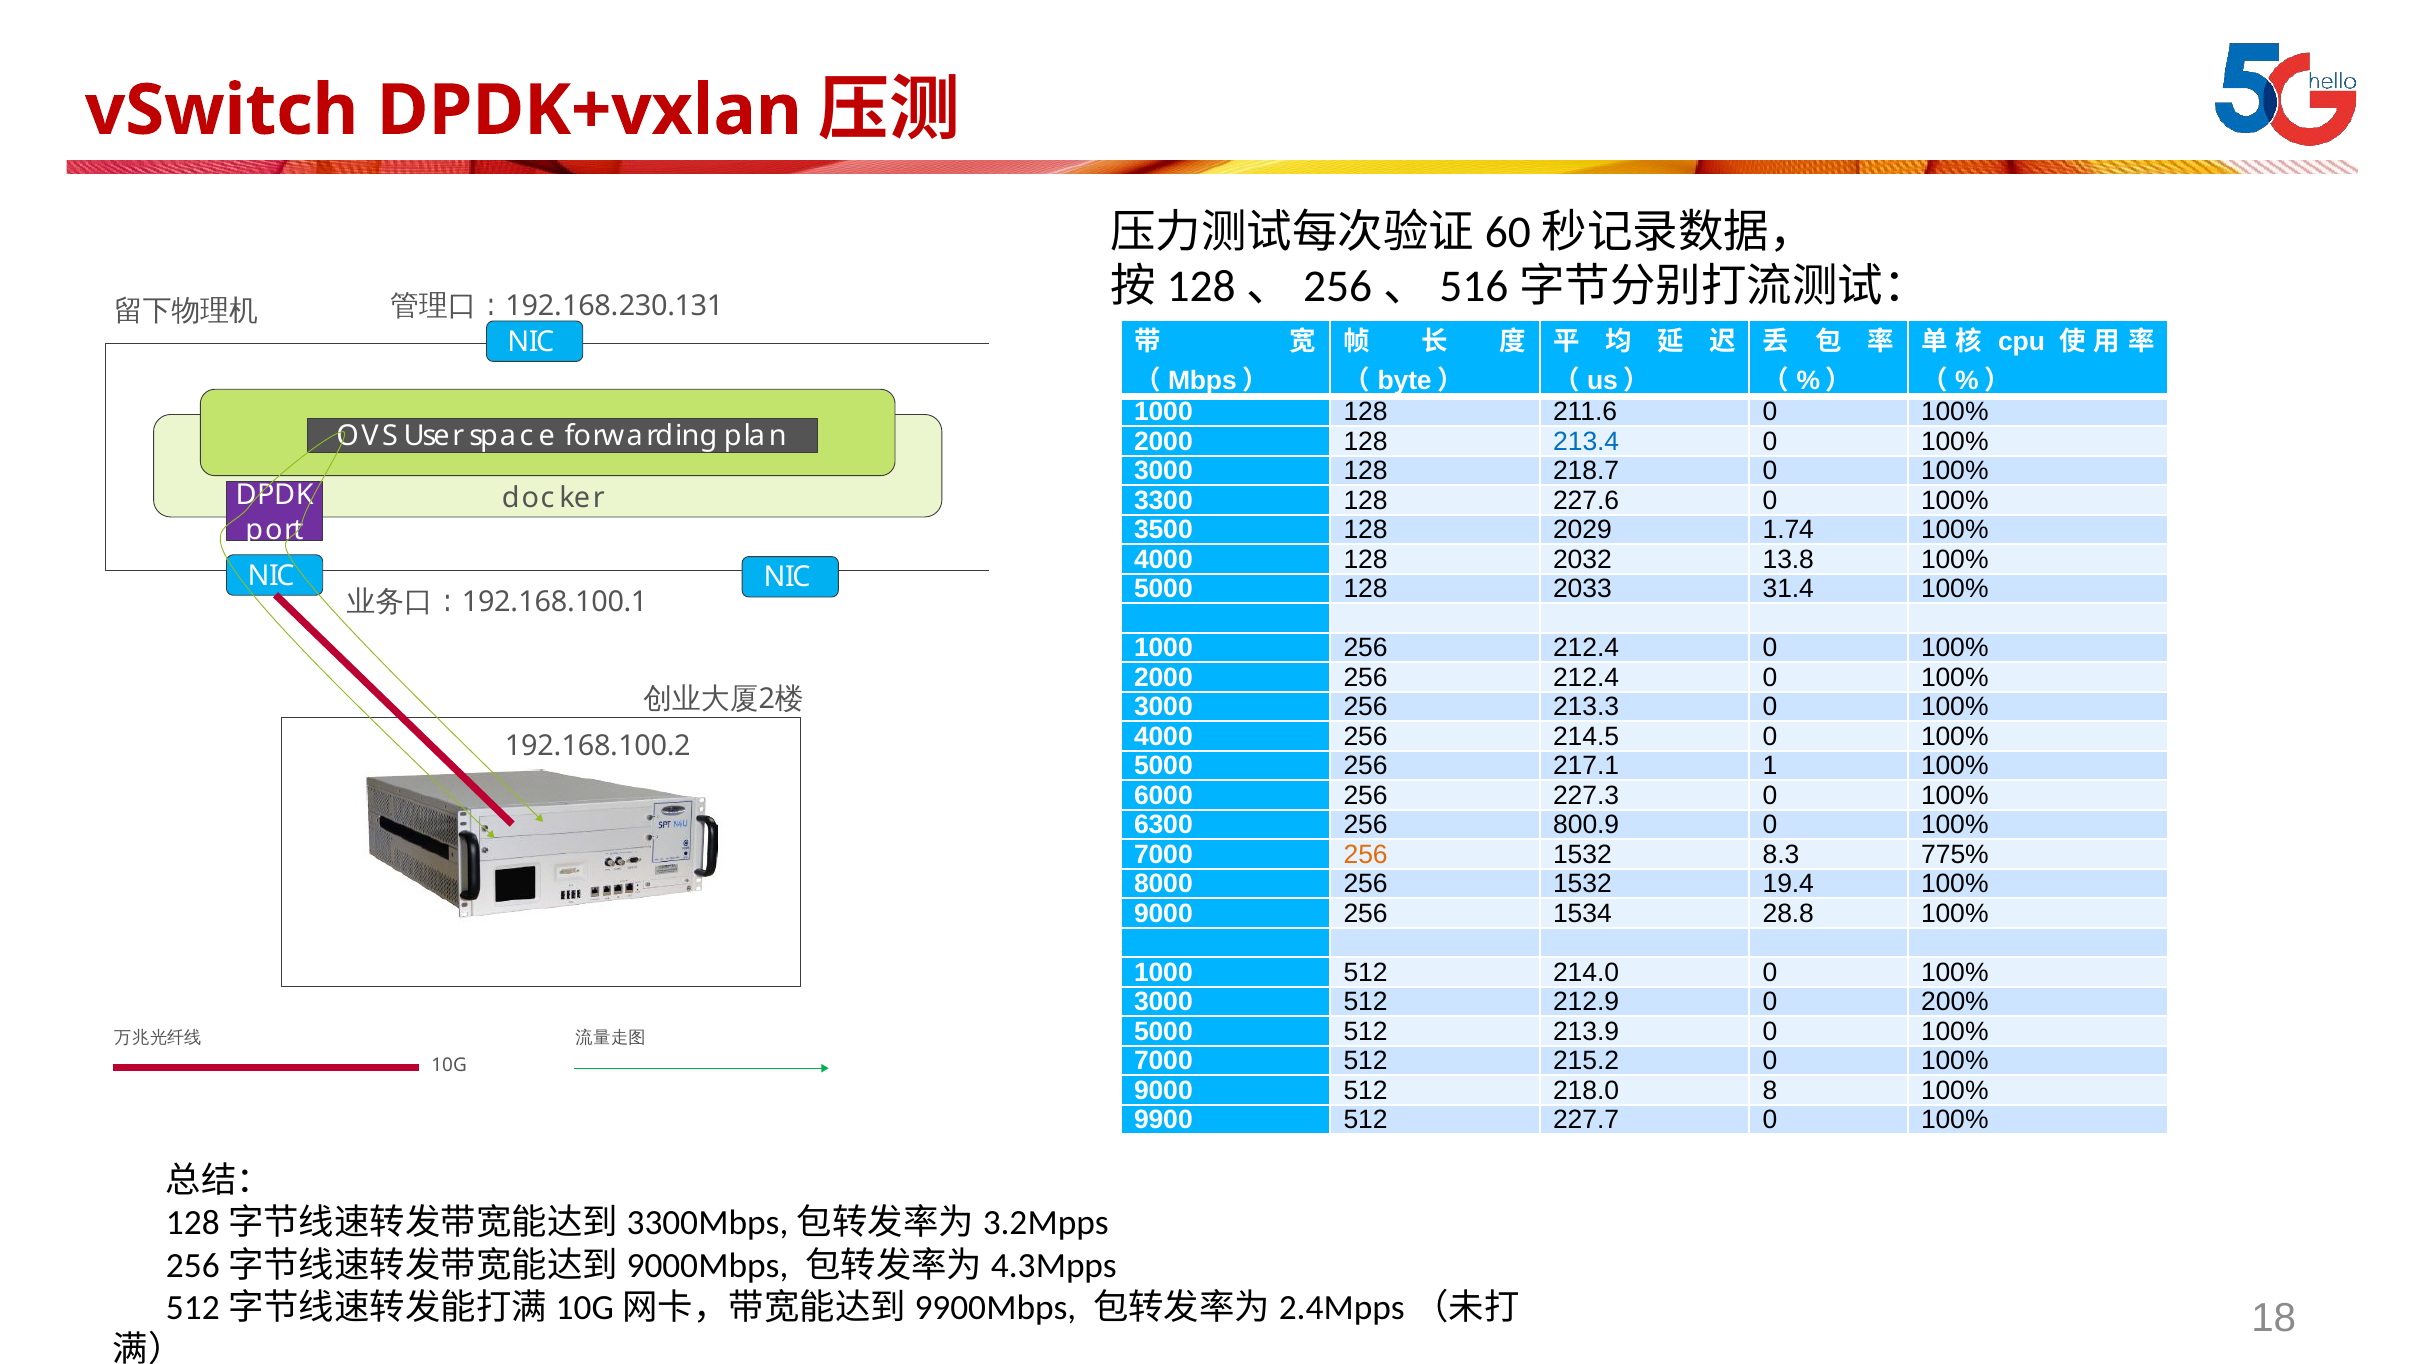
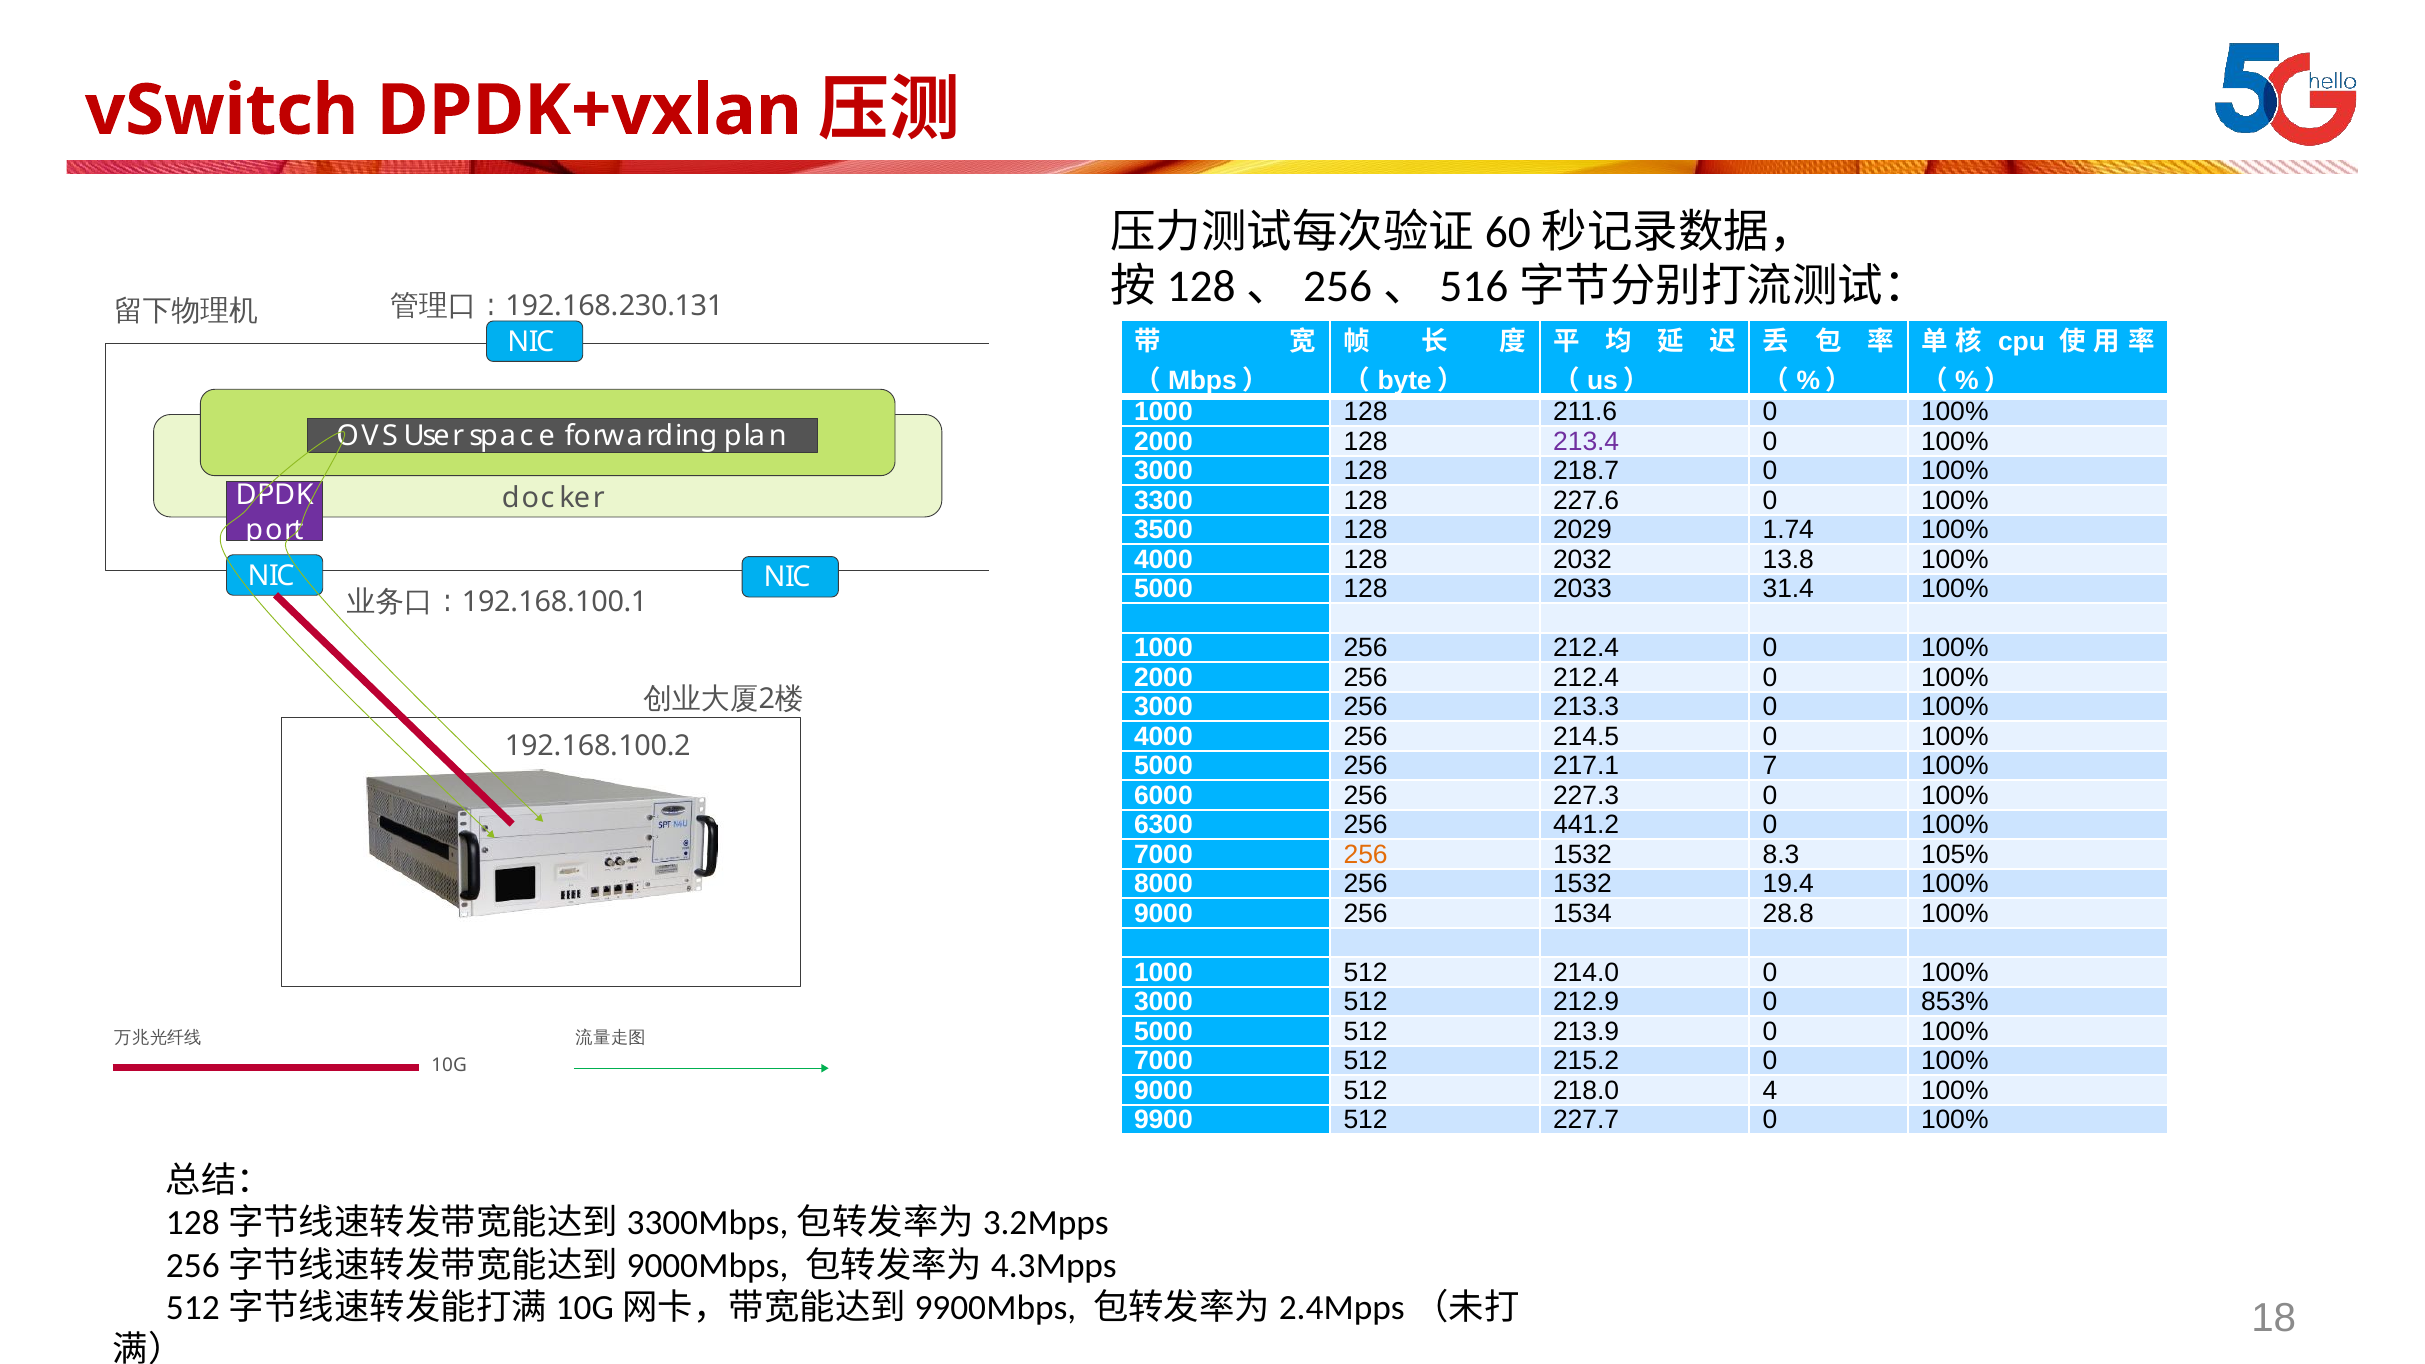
213.4 colour: blue -> purple (1586, 442)
1: 1 -> 7 (1770, 766)
800.9: 800.9 -> 441.2 (1586, 825)
775%: 775% -> 105% (1955, 855)
200%: 200% -> 853% (1955, 1002)
8: 8 -> 4 (1770, 1091)
